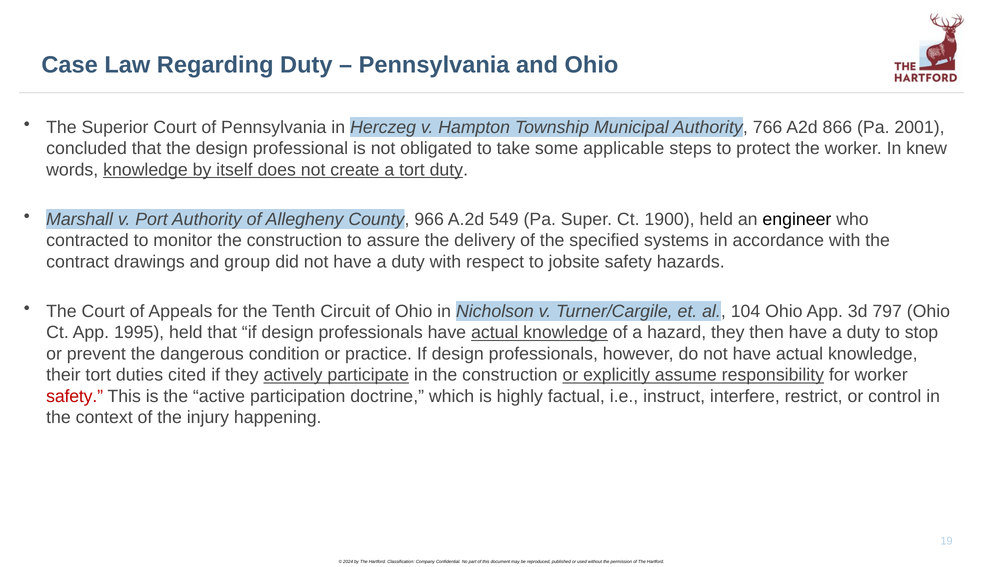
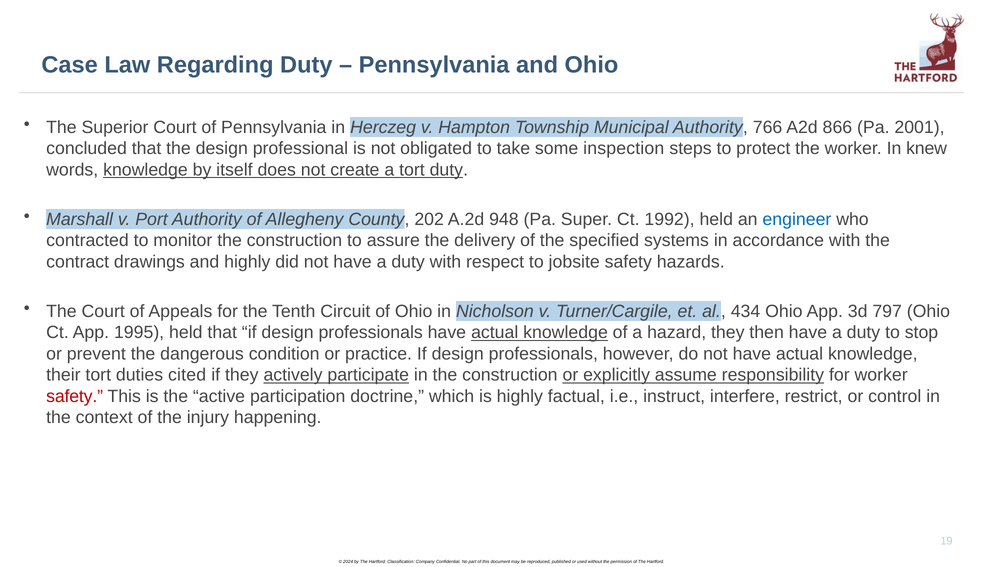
applicable: applicable -> inspection (624, 148)
966: 966 -> 202 (429, 219)
549: 549 -> 948 (504, 219)
1900: 1900 -> 1992 (670, 219)
engineer colour: black -> blue (797, 219)
and group: group -> highly (247, 262)
104: 104 -> 434 (746, 311)
